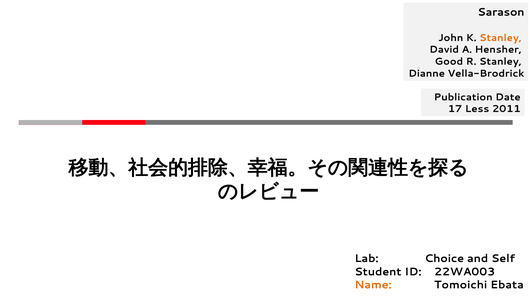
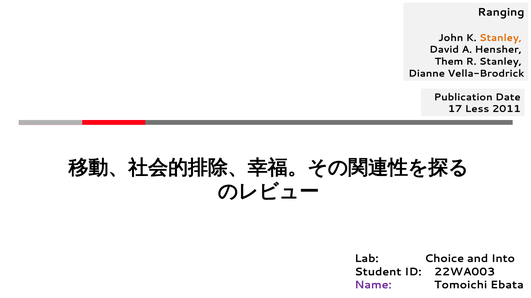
Sarason: Sarason -> Ranging (501, 12)
Good: Good -> Them (449, 62)
Self: Self -> Into (503, 259)
Name colour: orange -> purple (373, 286)
